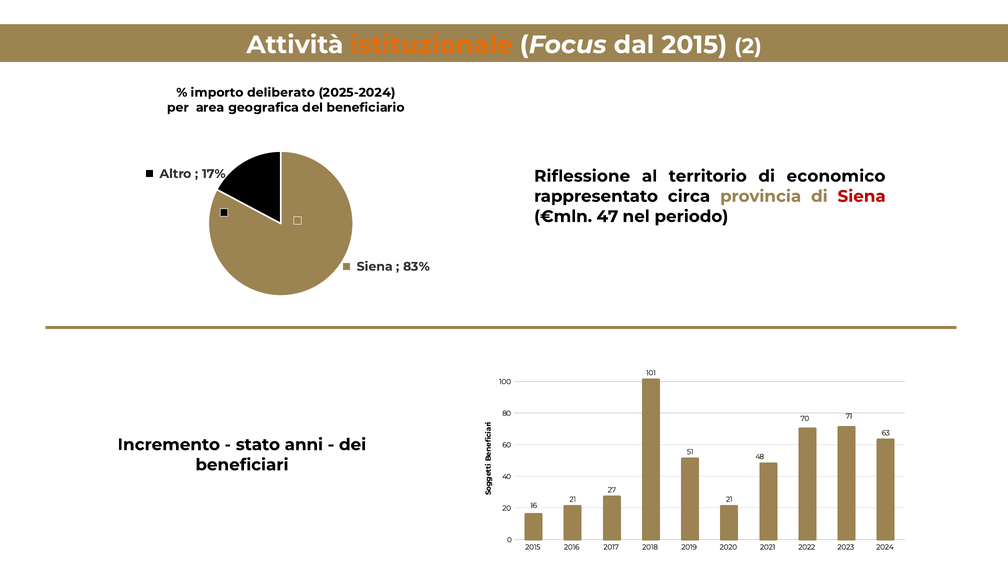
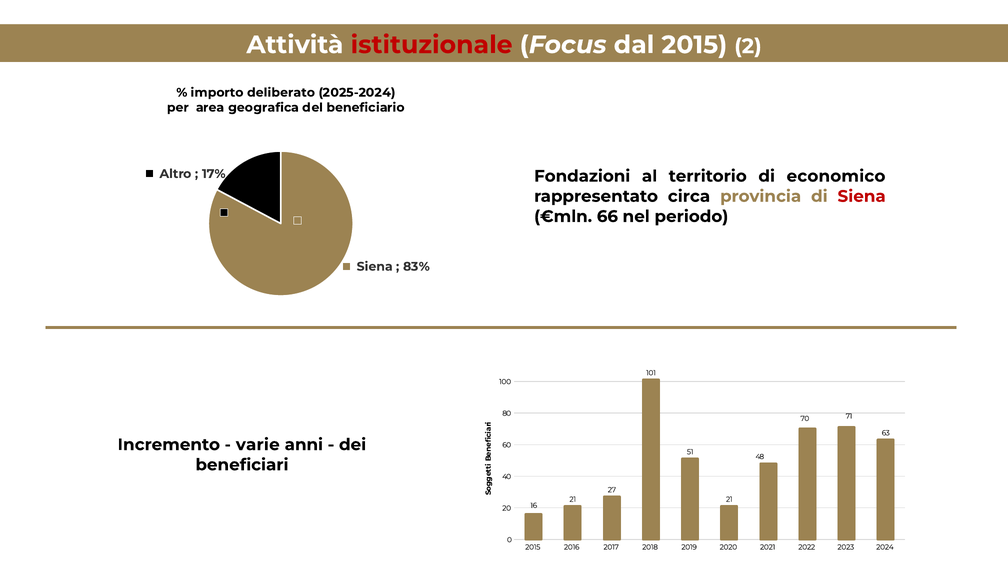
istituzionale colour: orange -> red (432, 45)
Riflessione: Riflessione -> Fondazioni (582, 176)
47: 47 -> 66 (607, 216)
stato: stato -> varie (258, 445)
